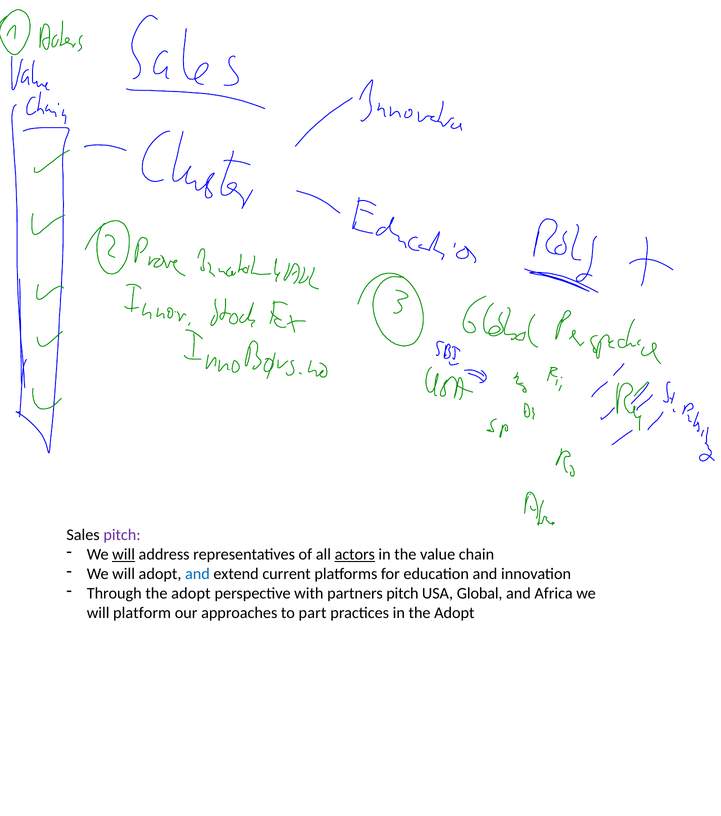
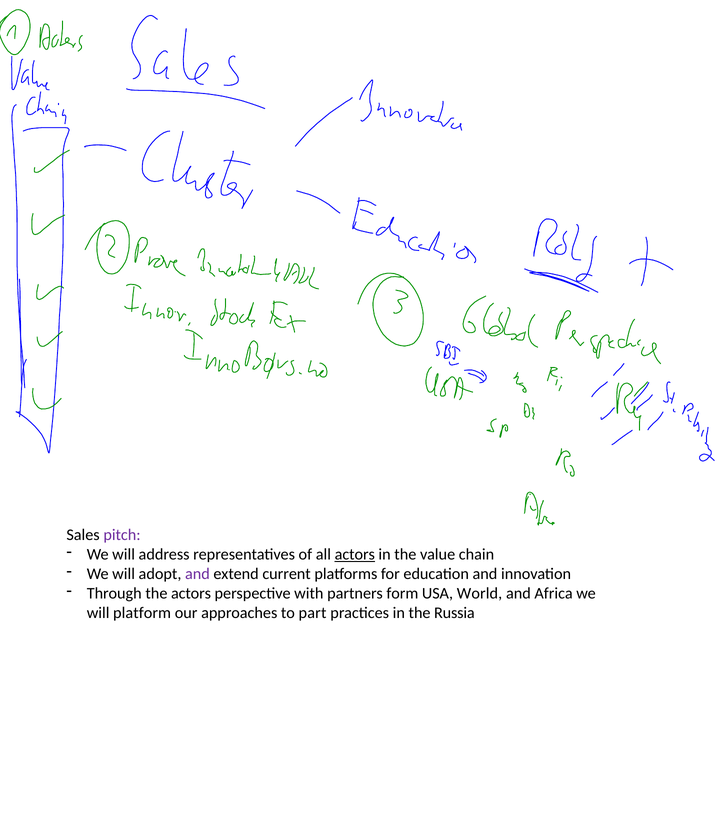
will underline: present -> none (124, 554)
and colour: blue -> purple (197, 574)
Through the adopt: adopt -> actors (191, 593)
partners pitch: pitch -> form (402, 593)
Global: Global -> World (480, 593)
in the Adopt: Adopt -> Russia (454, 613)
